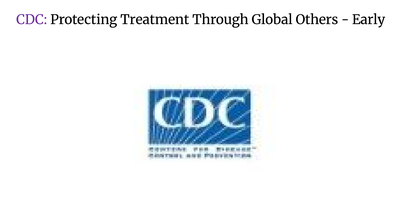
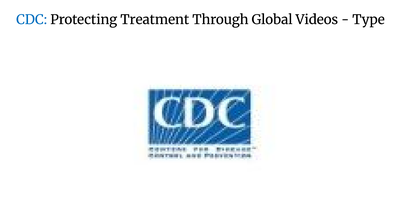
CDC colour: purple -> blue (32, 20)
Others: Others -> Videos (317, 20)
Early: Early -> Type (369, 20)
